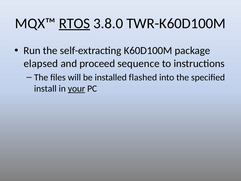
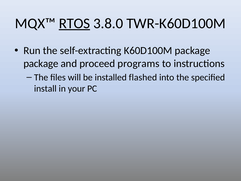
elapsed: elapsed -> package (41, 63)
sequence: sequence -> programs (139, 63)
your underline: present -> none (77, 89)
